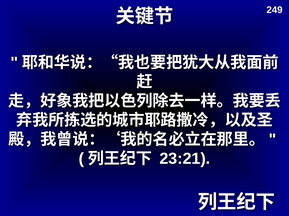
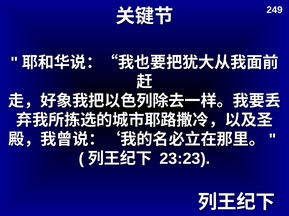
23:21: 23:21 -> 23:23 (185, 159)
